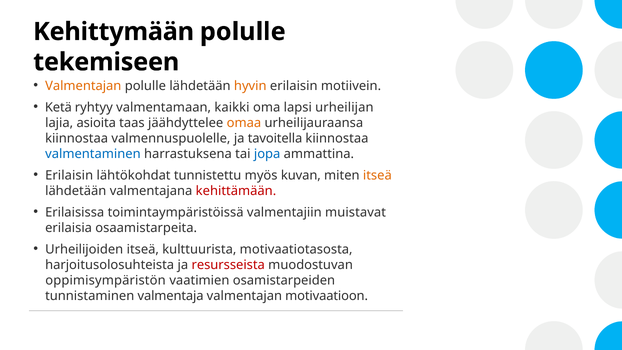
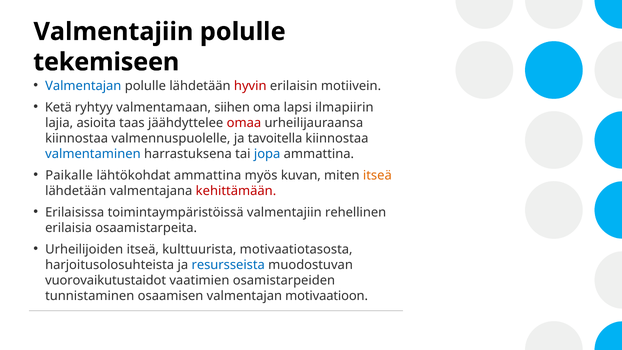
Kehittymään: Kehittymään -> Valmentajiin (113, 32)
Valmentajan colour: orange -> blue (83, 86)
hyvin colour: orange -> red (250, 86)
kaikki: kaikki -> siihen (232, 107)
urheilijan: urheilijan -> ilmapiirin (344, 107)
omaa colour: orange -> red (244, 123)
Erilaisin: Erilaisin -> Paikalle (69, 175)
lähtökohdat tunnistettu: tunnistettu -> ammattina (208, 175)
muistavat: muistavat -> rehellinen (356, 212)
resursseista colour: red -> blue (228, 265)
oppimisympäristön: oppimisympäristön -> vuorovaikutustaidot (106, 280)
valmentaja: valmentaja -> osaamisen (171, 296)
